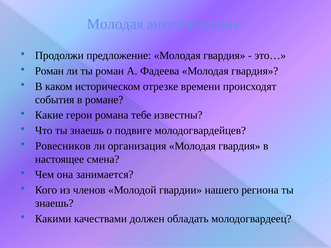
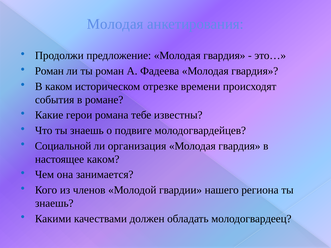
Ровесников: Ровесников -> Социальной (63, 146)
настоящее смена: смена -> каком (103, 159)
